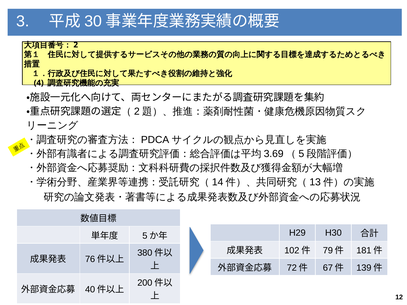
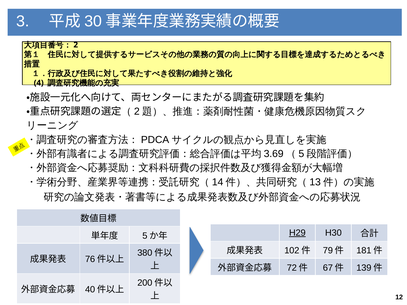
H29 underline: none -> present (297, 233)
